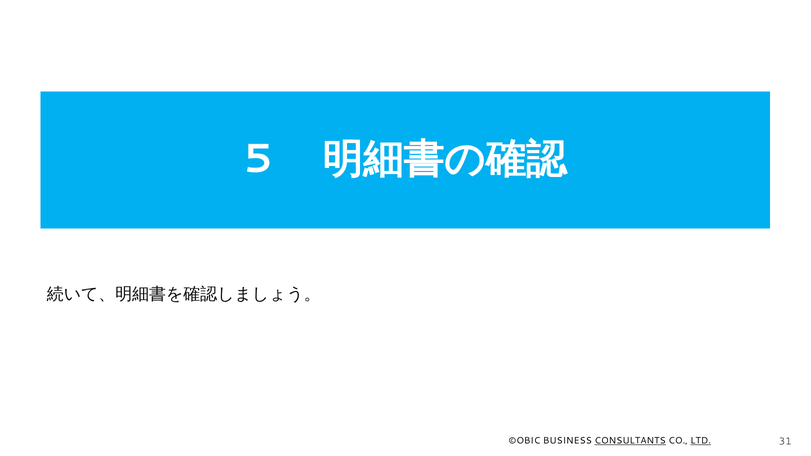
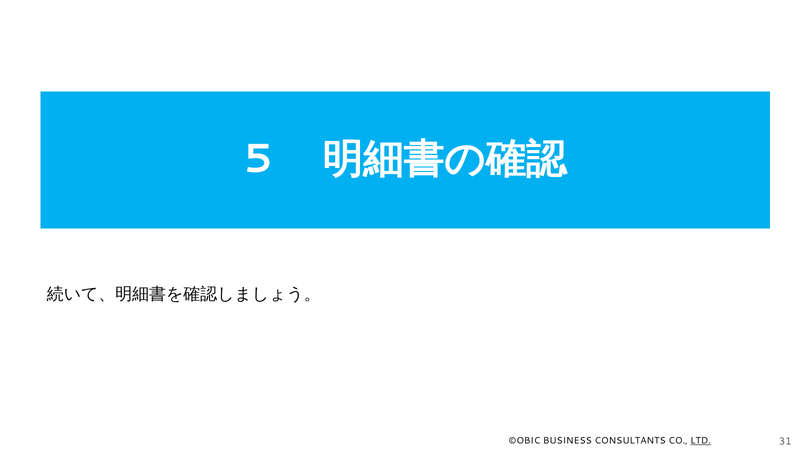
CONSULTANTS underline: present -> none (630, 441)
